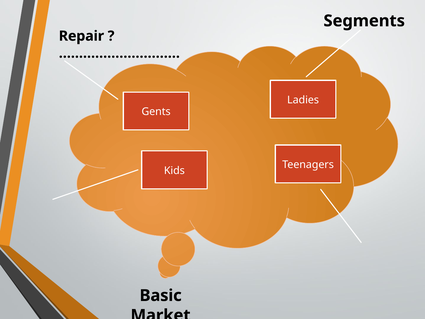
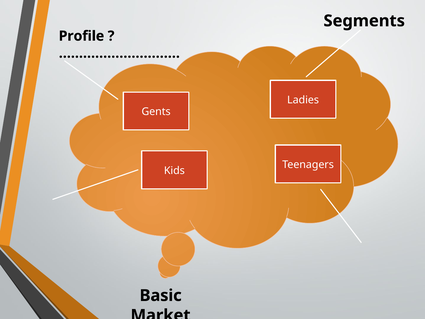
Repair: Repair -> Profile (81, 36)
